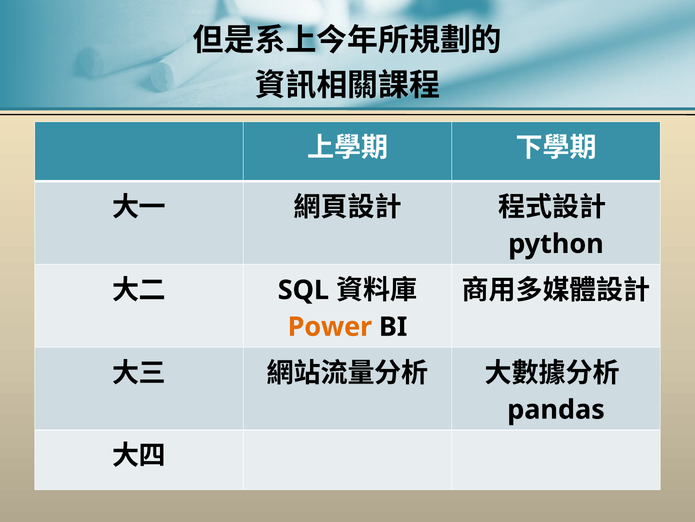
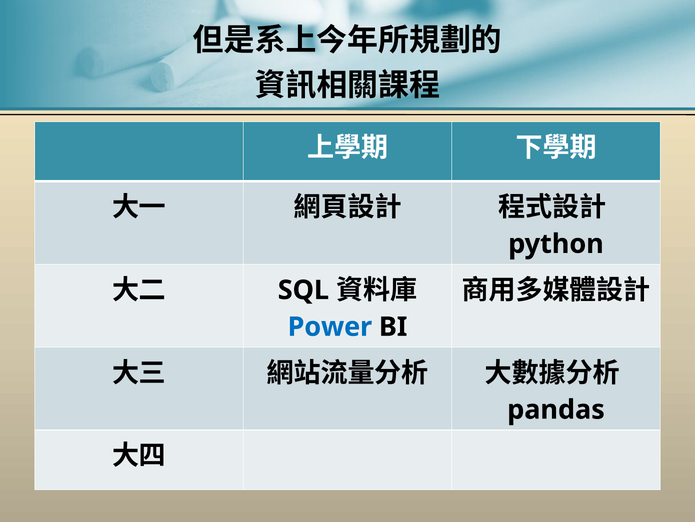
Power colour: orange -> blue (330, 326)
